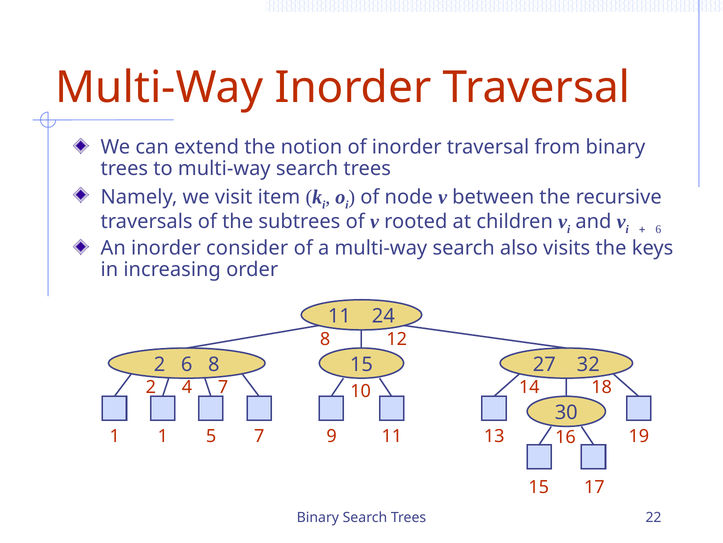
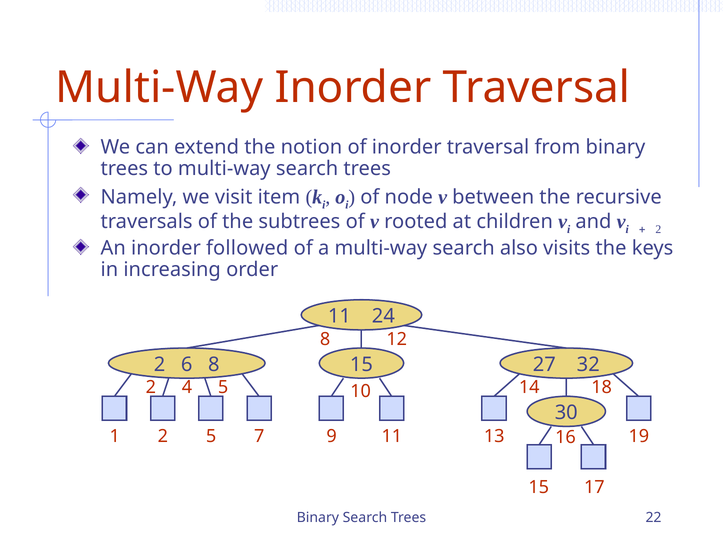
6: 6 -> 2 (658, 229)
consider: consider -> followed (247, 248)
4 7: 7 -> 5 (223, 387)
1 1: 1 -> 2 (163, 436)
